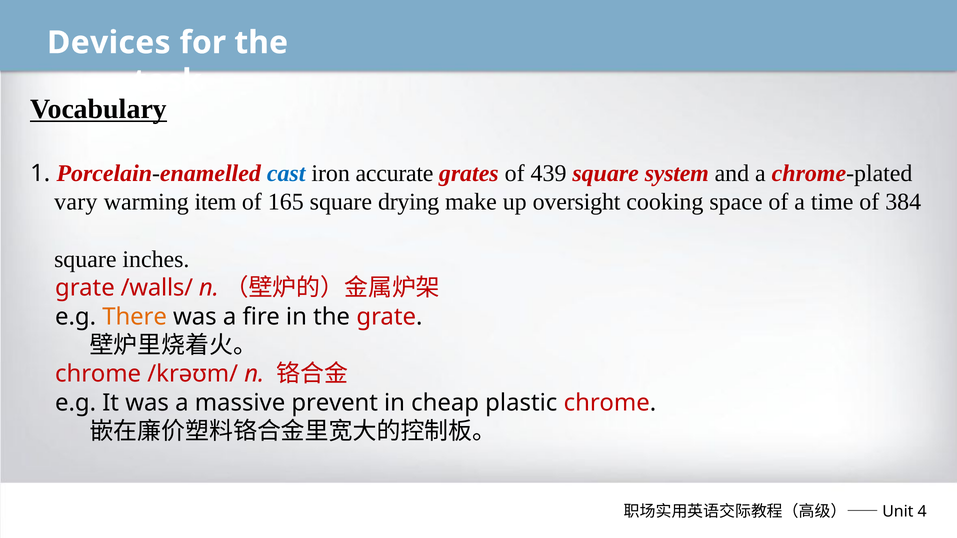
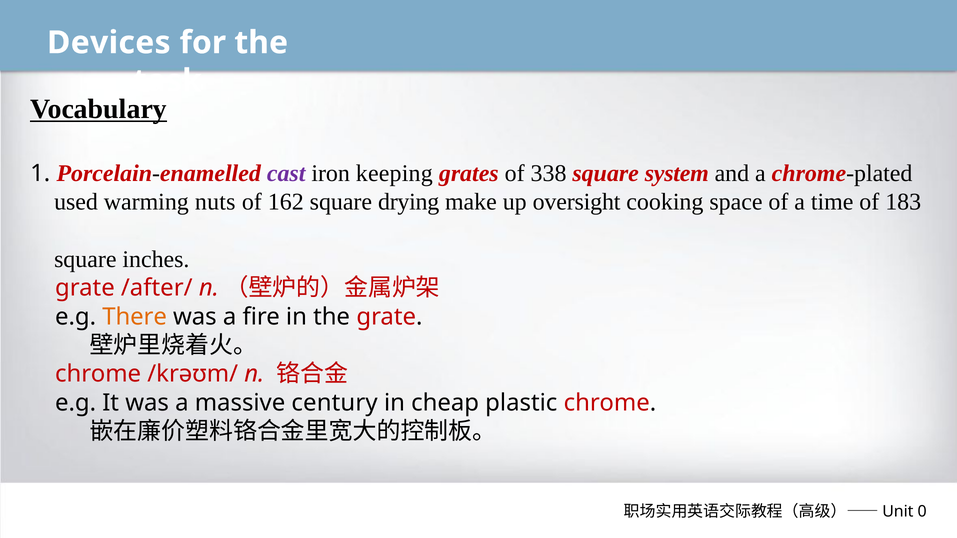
cast colour: blue -> purple (286, 173)
accurate: accurate -> keeping (394, 173)
439: 439 -> 338 (549, 173)
vary: vary -> used (76, 202)
item: item -> nuts (215, 202)
165: 165 -> 162 (286, 202)
384: 384 -> 183 (903, 202)
/walls/: /walls/ -> /after/ (157, 288)
prevent: prevent -> century (335, 403)
4: 4 -> 0 (922, 512)
